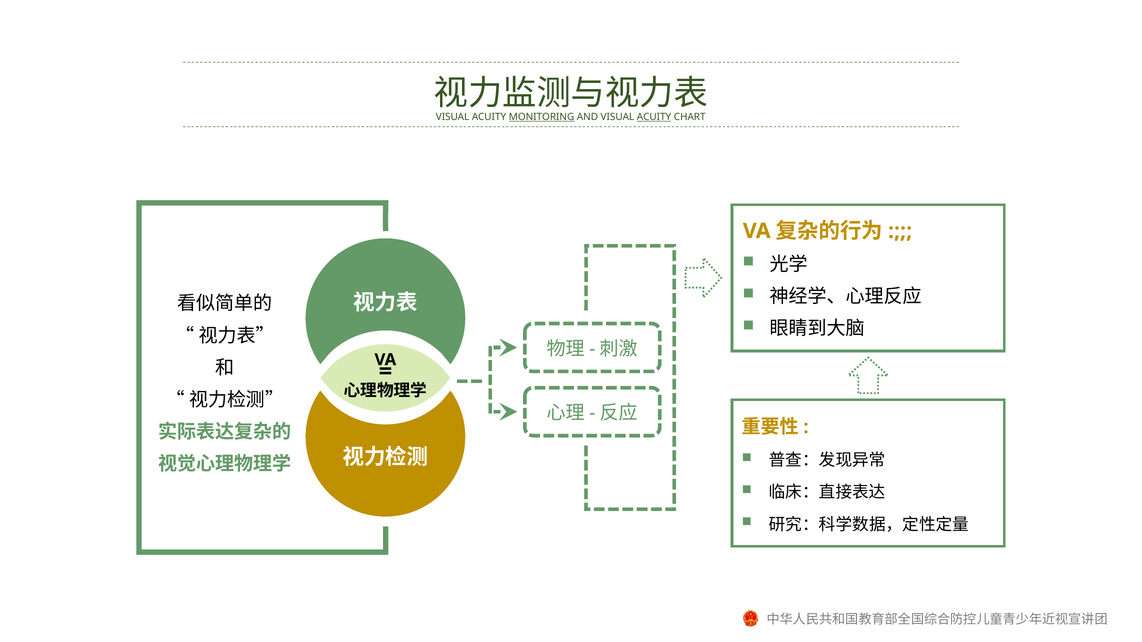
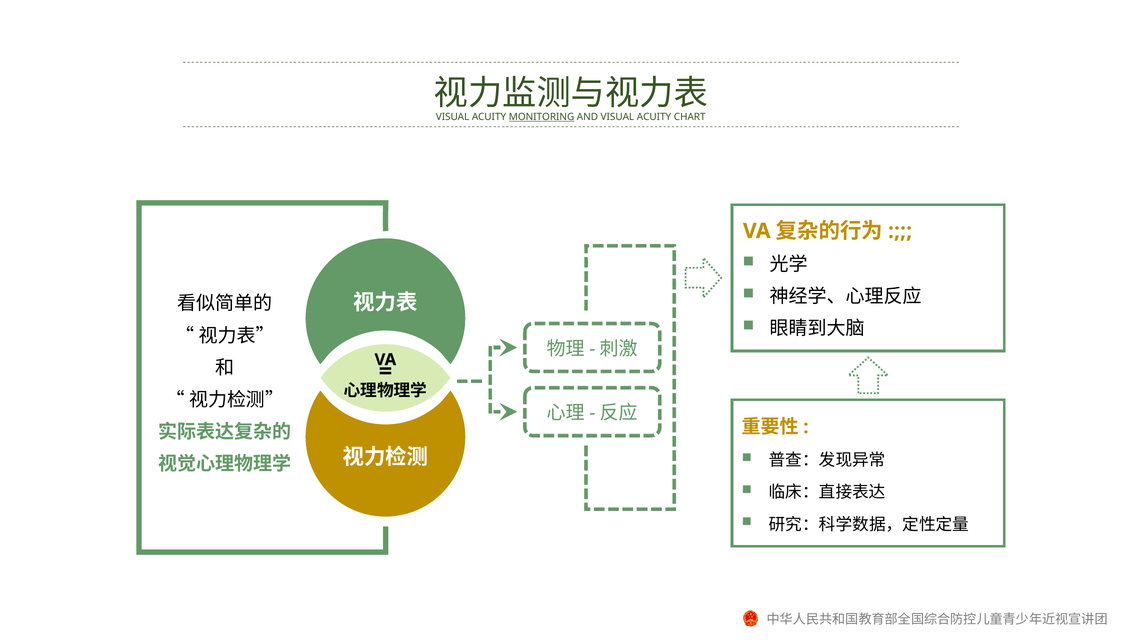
ACUITY underline: present -> none (654, 117)
